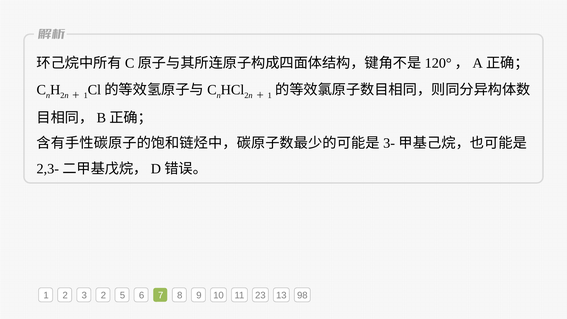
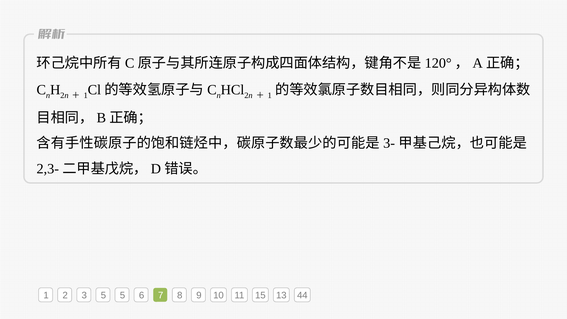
3 2: 2 -> 5 (103, 295)
23: 23 -> 15 (260, 295)
98: 98 -> 44 (302, 295)
